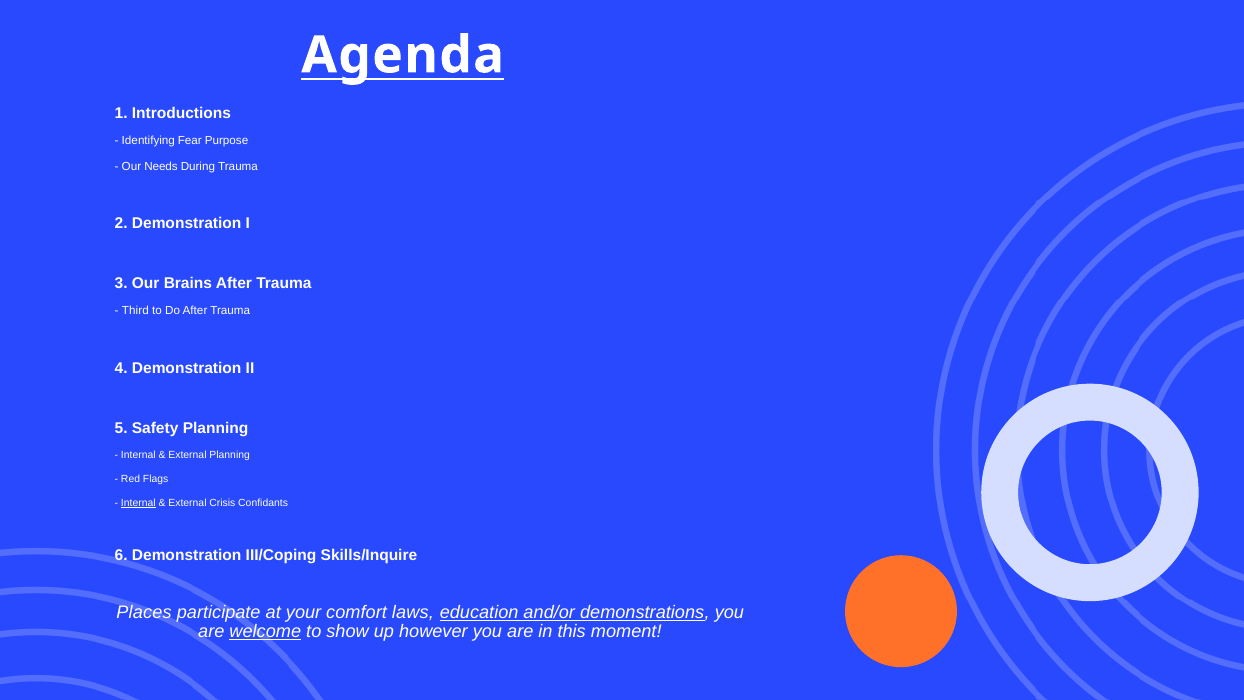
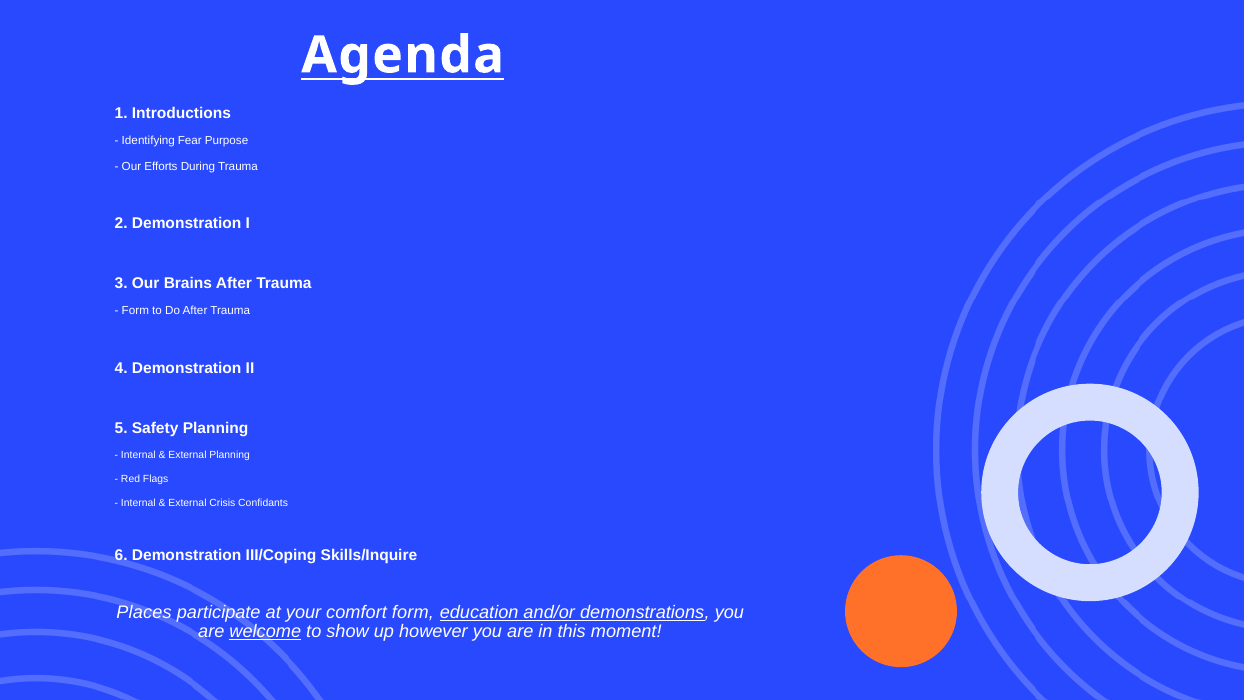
Needs: Needs -> Efforts (161, 166)
Third: Third -> Form (135, 311)
Internal underline: present -> none (138, 503)
comfort laws: laws -> form (413, 612)
